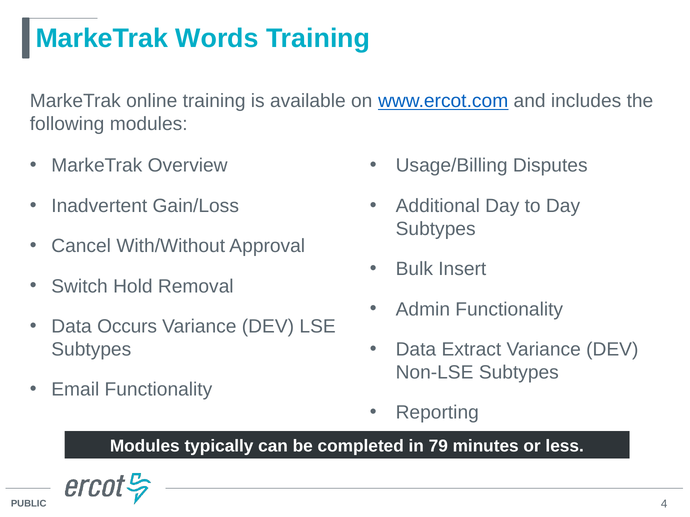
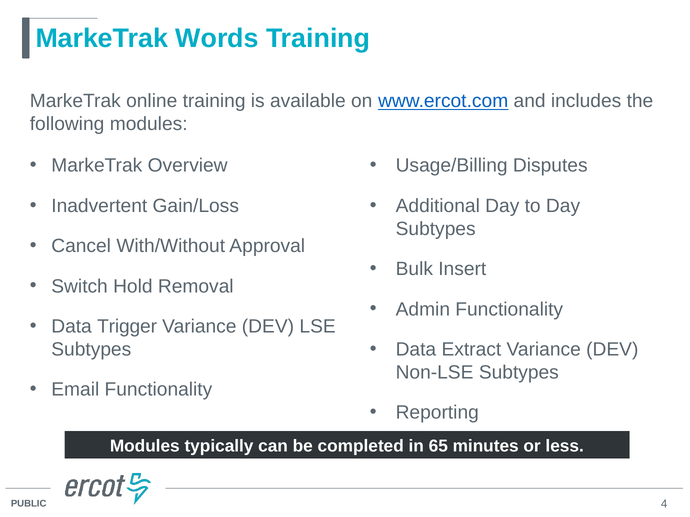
Occurs: Occurs -> Trigger (127, 327)
79: 79 -> 65 (438, 446)
